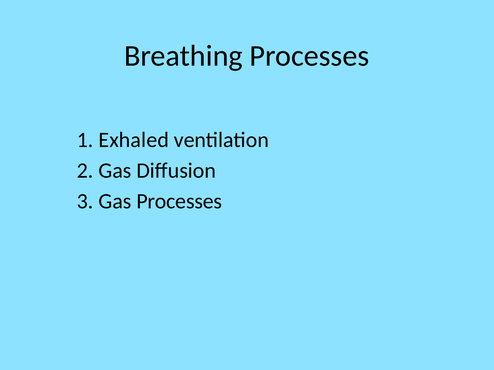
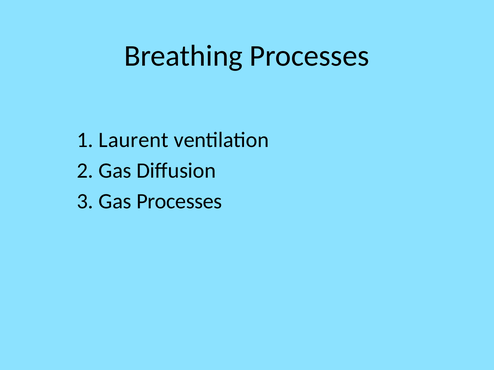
Exhaled: Exhaled -> Laurent (134, 140)
